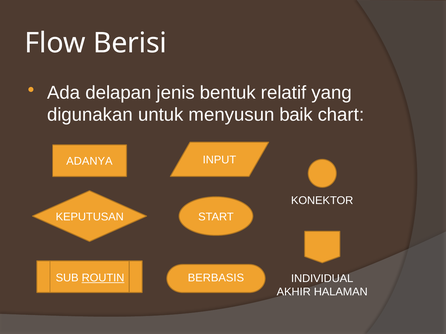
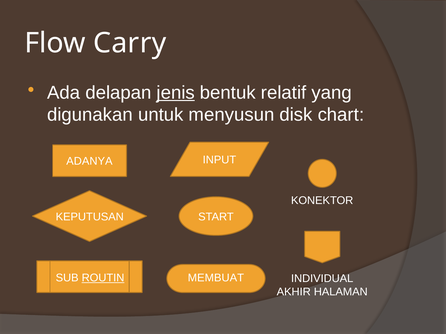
Berisi: Berisi -> Carry (130, 43)
jenis underline: none -> present (176, 93)
baik: baik -> disk (296, 115)
BERBASIS: BERBASIS -> MEMBUAT (216, 278)
